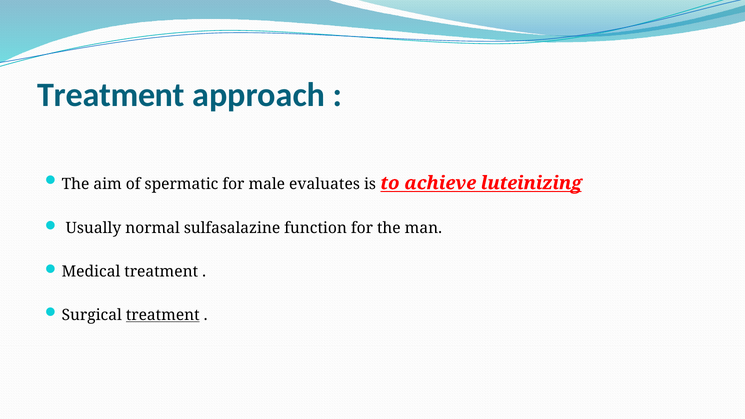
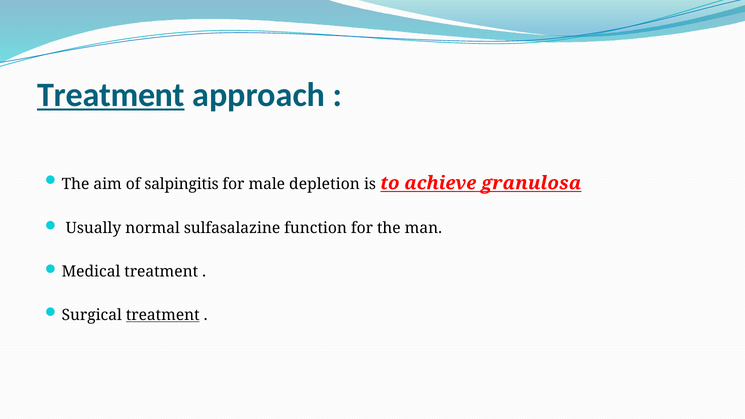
Treatment underline: none -> present (111, 95)
spermatic: spermatic -> salpingitis (182, 184)
evaluates: evaluates -> depletion (324, 184)
luteinizing: luteinizing -> granulosa (531, 183)
